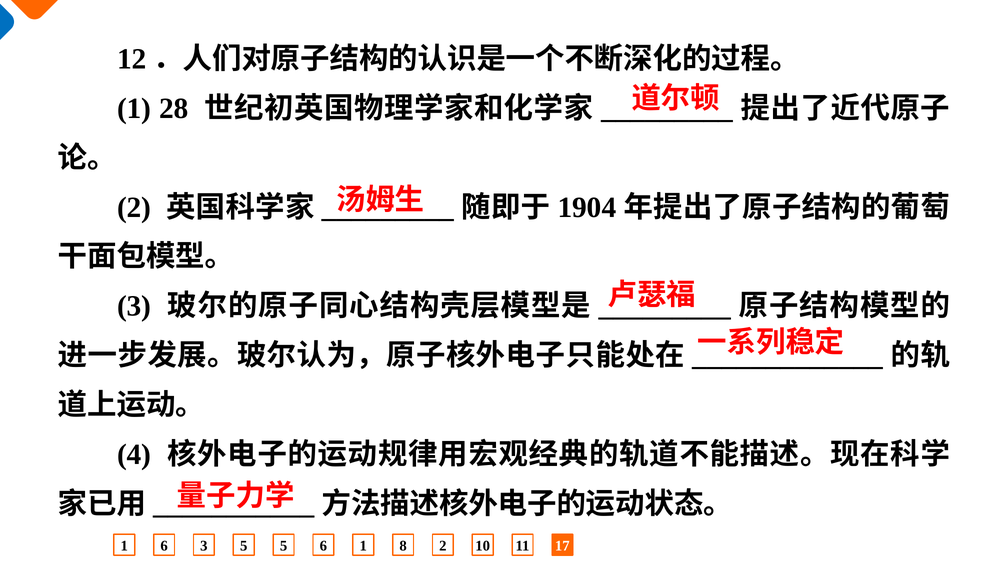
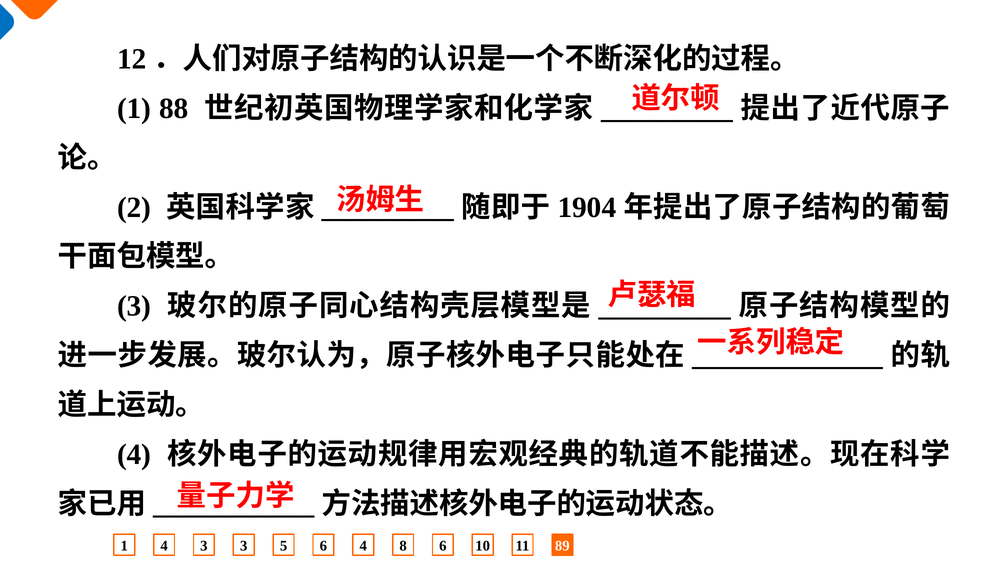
28: 28 -> 88 (174, 109)
1 6: 6 -> 4 (164, 546)
3 5: 5 -> 3 (244, 546)
6 1: 1 -> 4 (363, 546)
8 2: 2 -> 6 (443, 546)
17: 17 -> 89 (562, 546)
